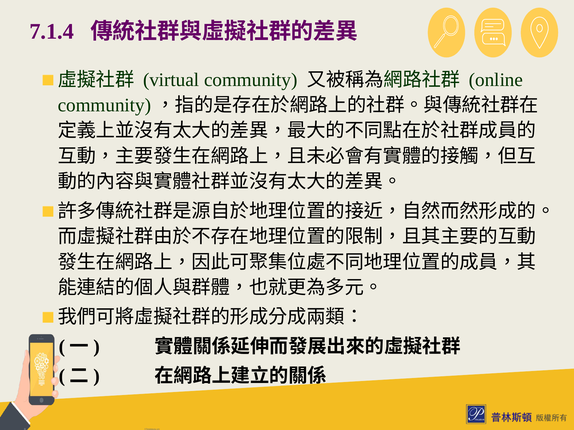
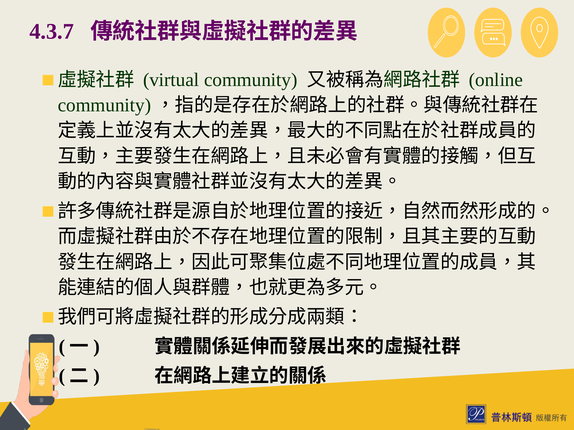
7.1.4: 7.1.4 -> 4.3.7 (52, 32)
